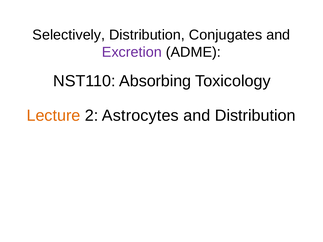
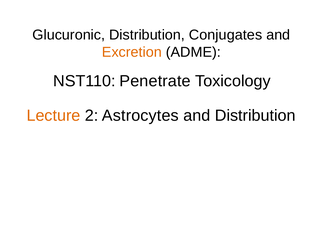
Selectively: Selectively -> Glucuronic (69, 35)
Excretion colour: purple -> orange (132, 52)
Absorbing: Absorbing -> Penetrate (155, 81)
